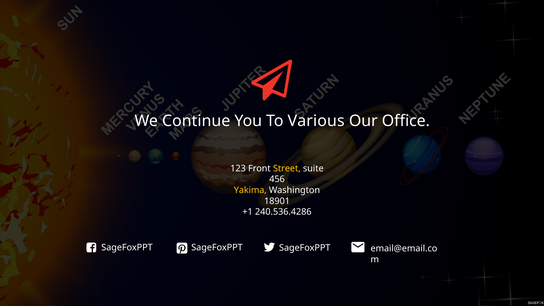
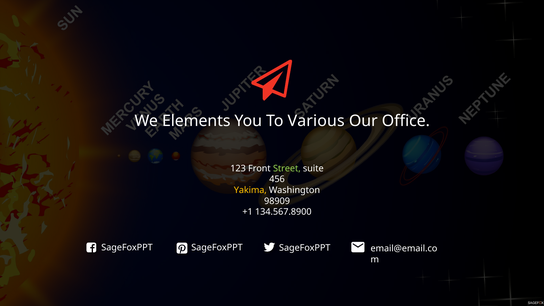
Continue: Continue -> Elements (196, 121)
Street colour: yellow -> light green (287, 168)
18901: 18901 -> 98909 (277, 201)
240.536.4286: 240.536.4286 -> 134.567.8900 (283, 212)
